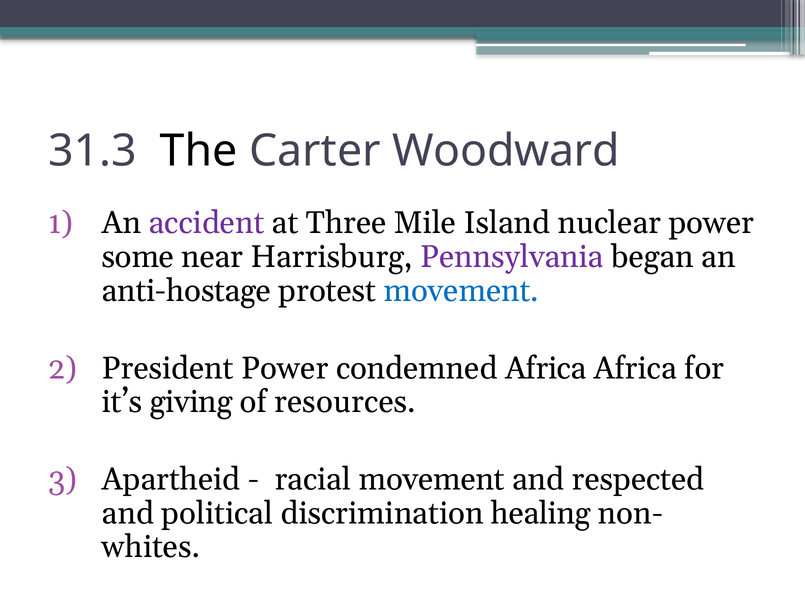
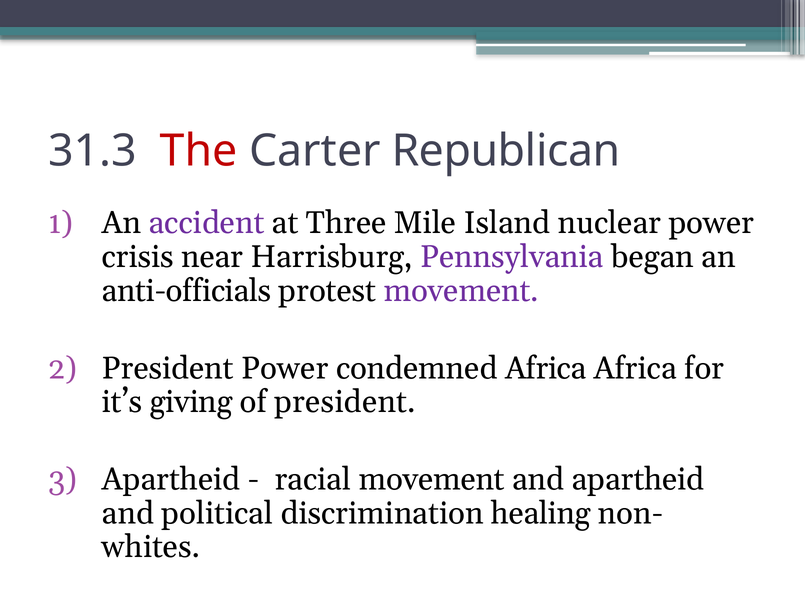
The colour: black -> red (199, 151)
Woodward: Woodward -> Republican (506, 151)
some: some -> crisis (138, 257)
anti-hostage: anti-hostage -> anti-officials (186, 291)
movement colour: blue -> purple (461, 291)
of resources: resources -> president (345, 402)
and respected: respected -> apartheid (638, 479)
